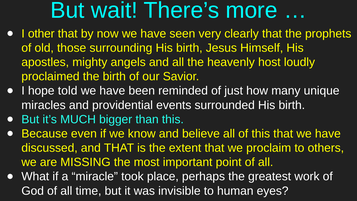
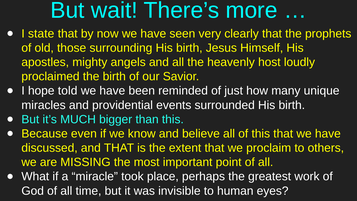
other: other -> state (41, 34)
